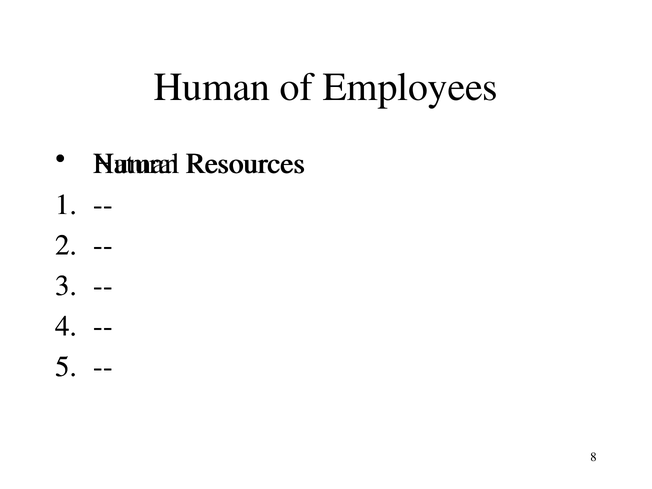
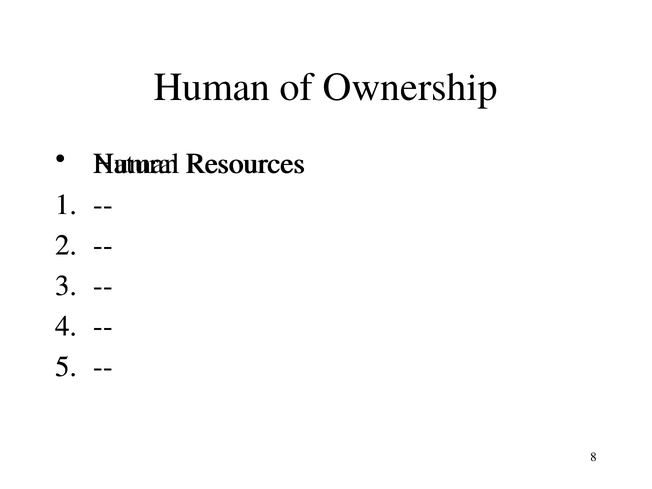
Employees: Employees -> Ownership (410, 87)
